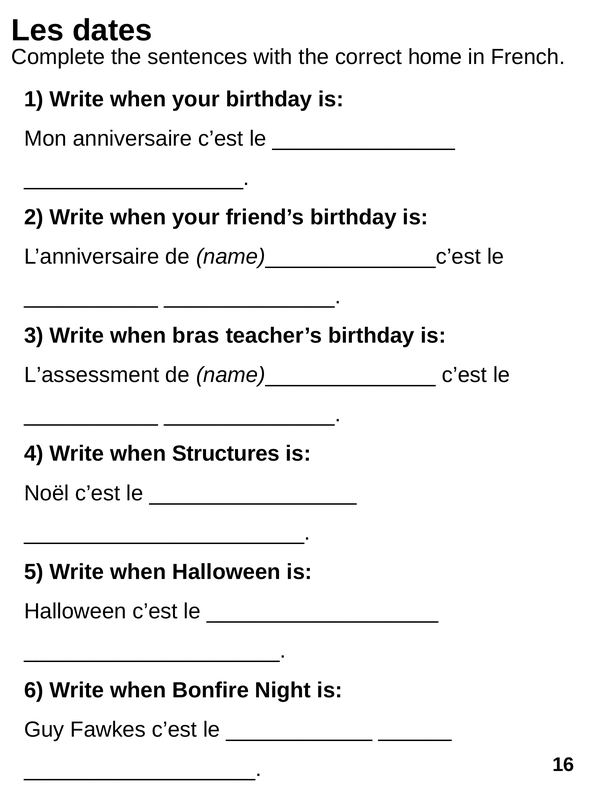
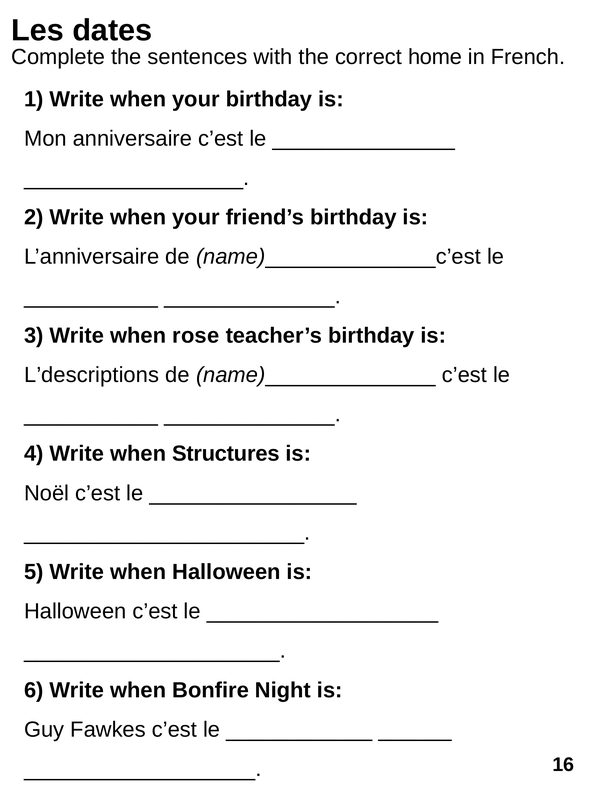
bras: bras -> rose (196, 336)
L’assessment: L’assessment -> L’descriptions (92, 375)
